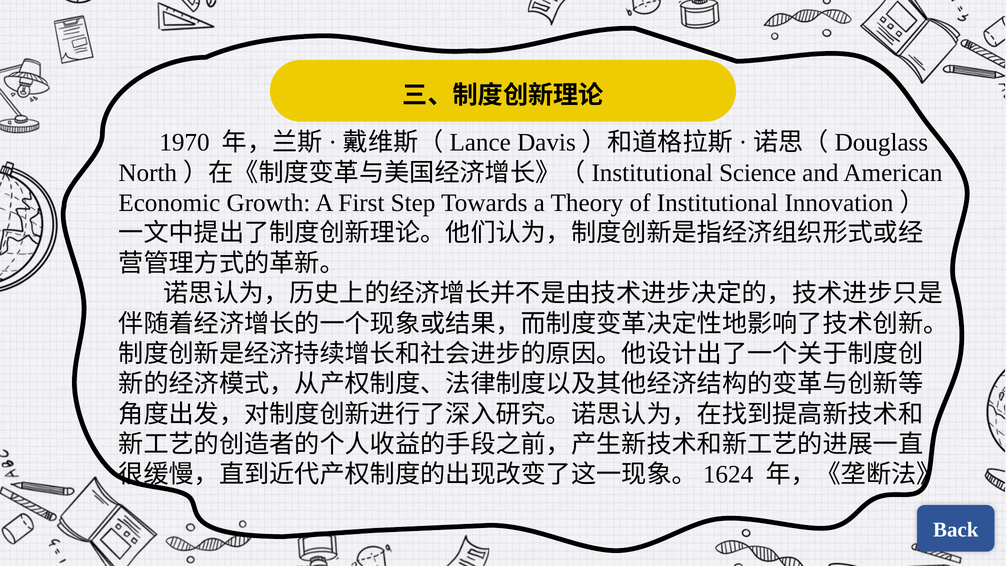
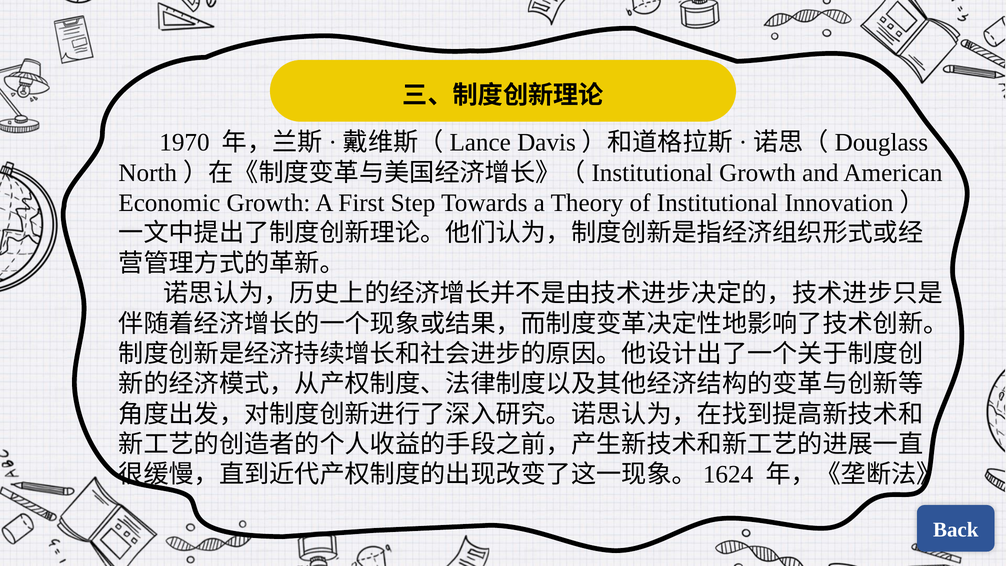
Science: Science -> Growth (758, 173)
